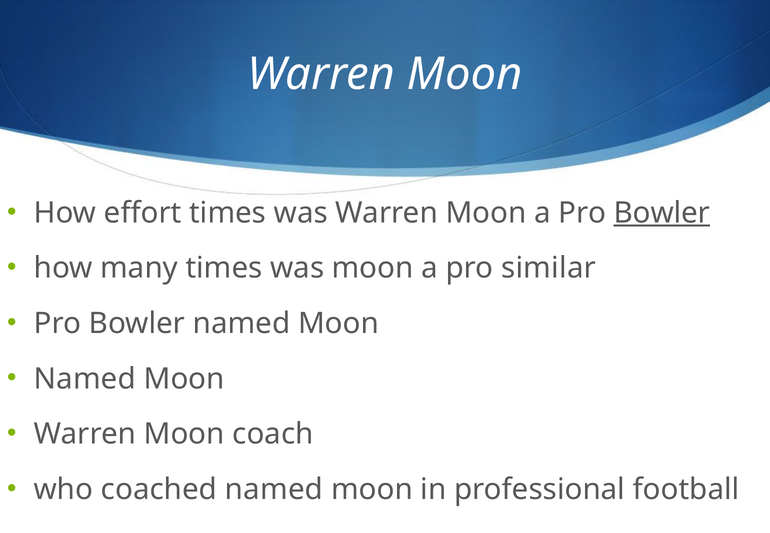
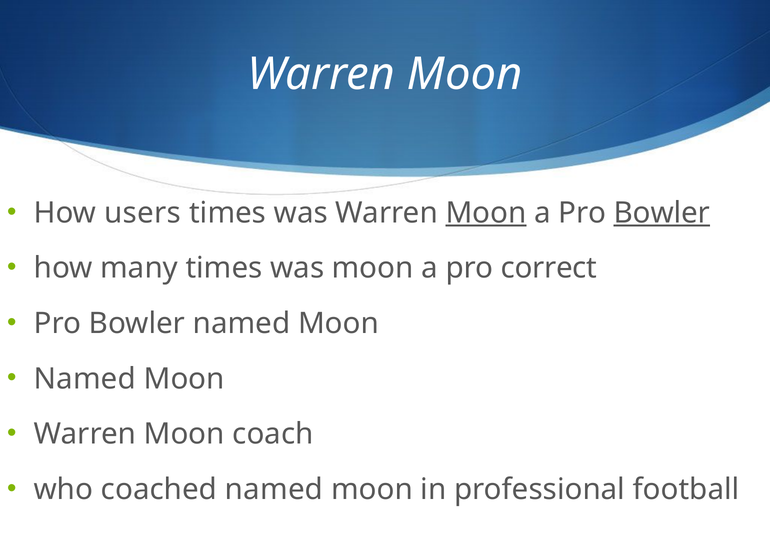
effort: effort -> users (143, 213)
Moon underline: none -> present (486, 213)
similar: similar -> correct (549, 268)
